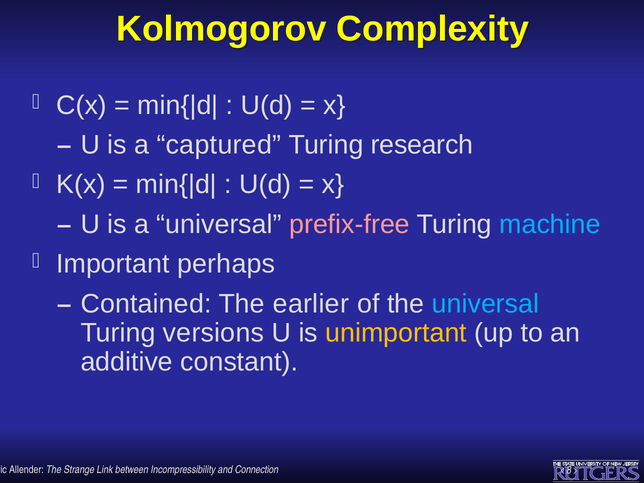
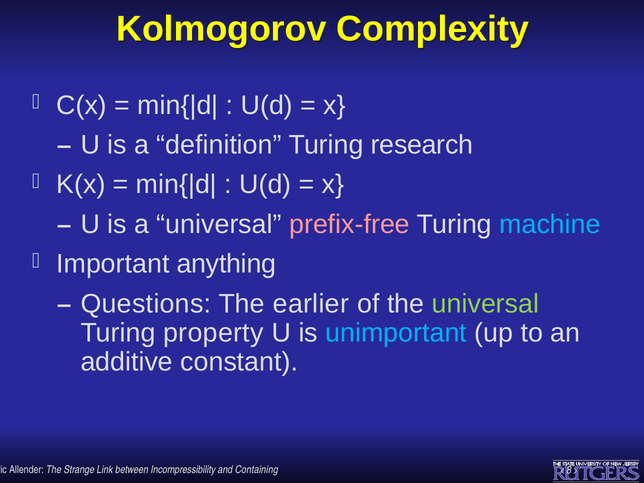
captured: captured -> definition (219, 145)
perhaps: perhaps -> anything (226, 264)
Contained: Contained -> Questions (146, 304)
universal colour: light blue -> light green (485, 304)
versions: versions -> property (213, 333)
unimportant colour: yellow -> light blue (396, 333)
Connection: Connection -> Containing (257, 470)
